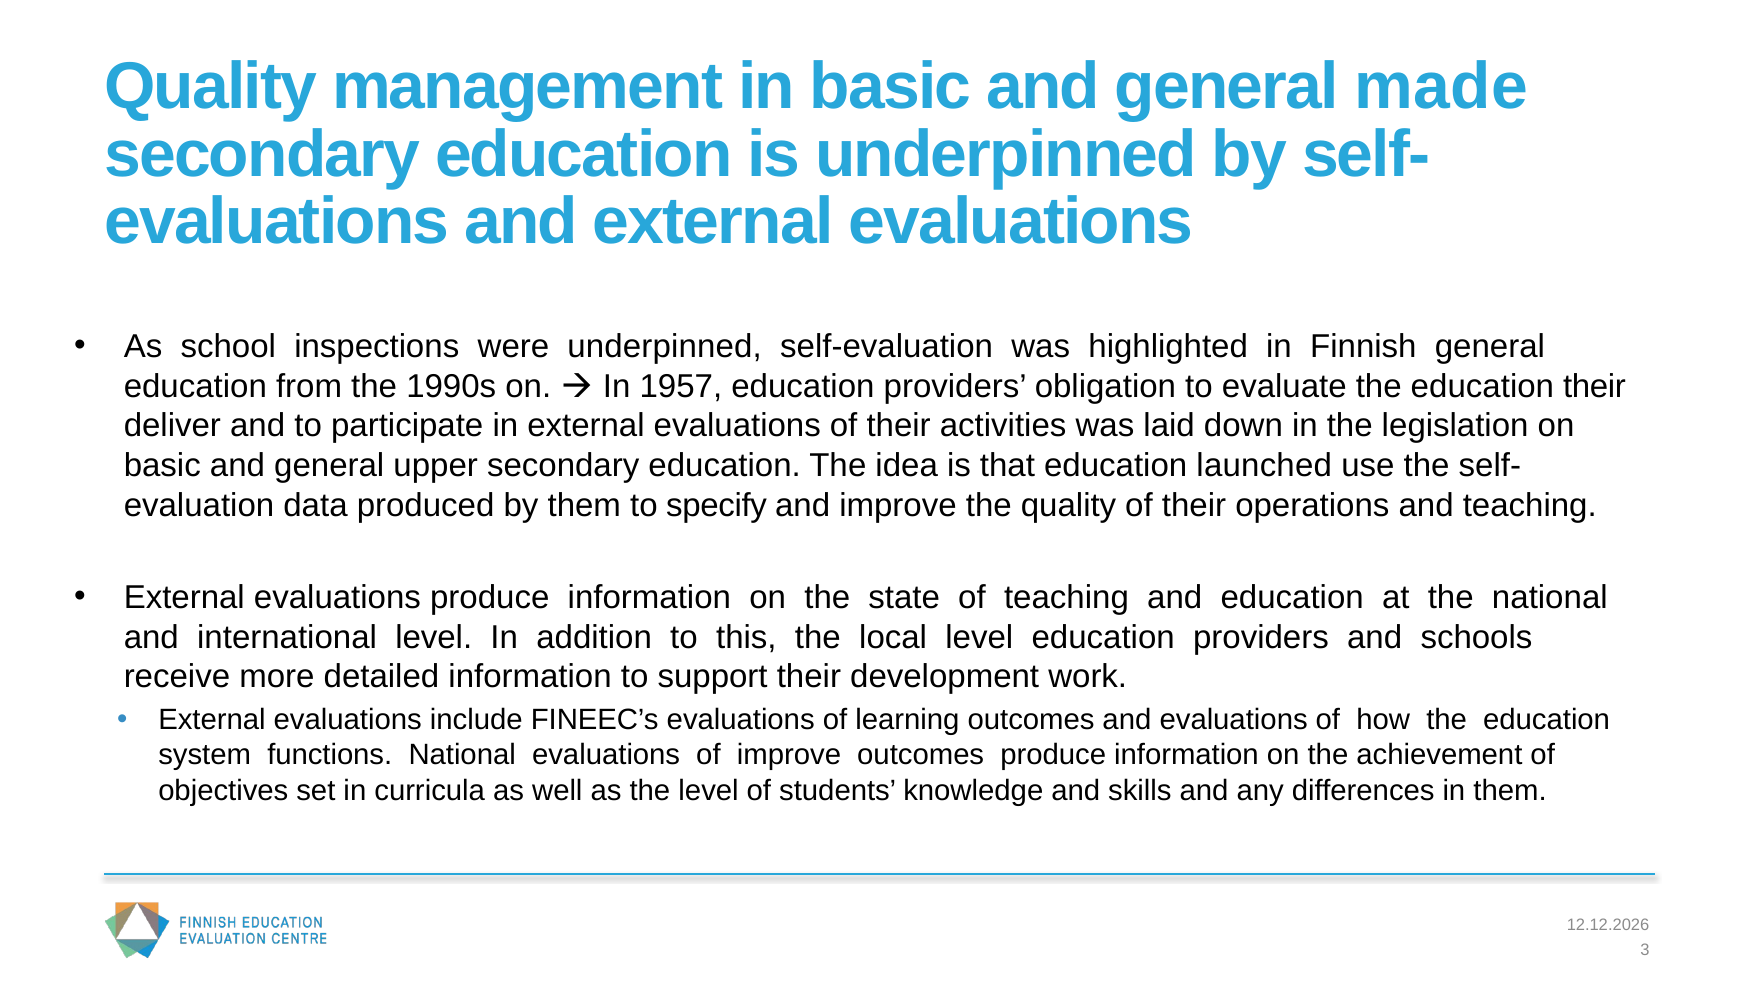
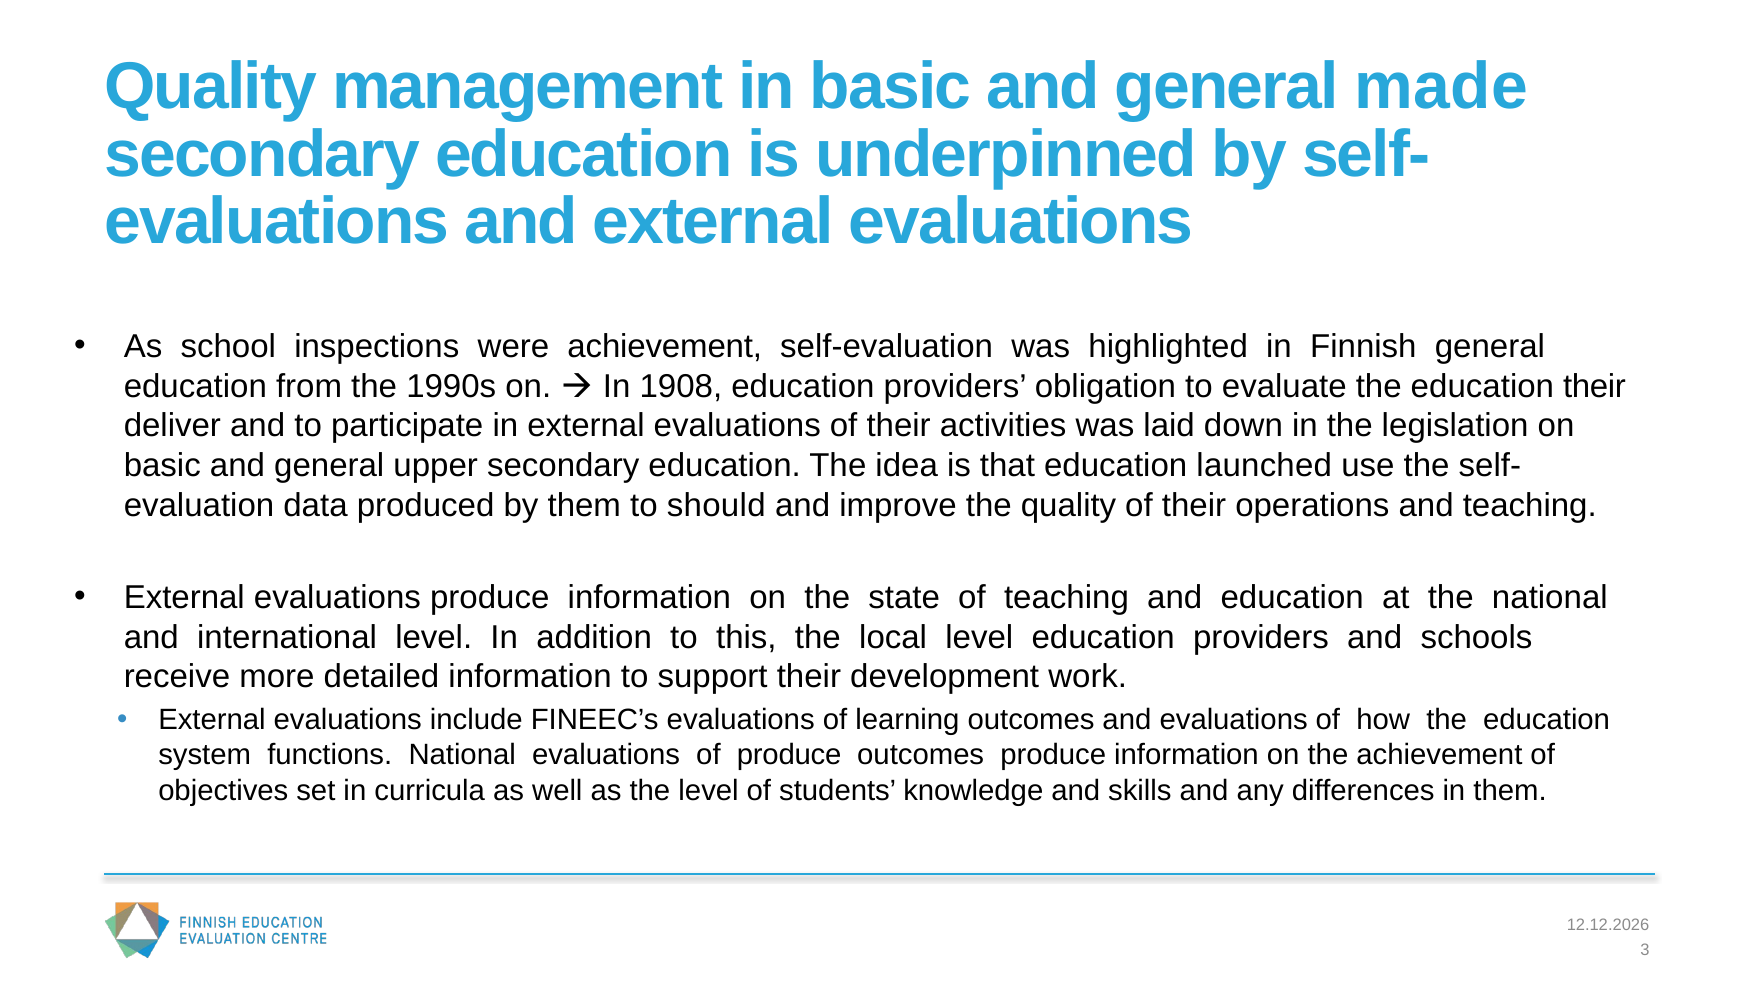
were underpinned: underpinned -> achievement (665, 347)
1957: 1957 -> 1908 (681, 386)
specify: specify -> should (716, 505)
of improve: improve -> produce (789, 755)
